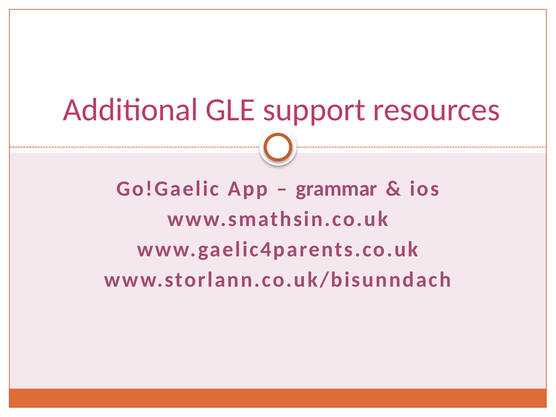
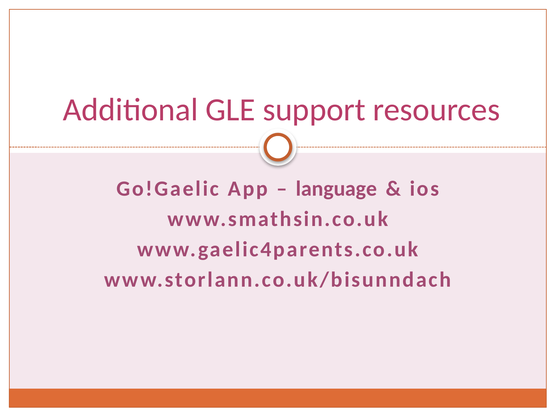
grammar: grammar -> language (336, 189)
